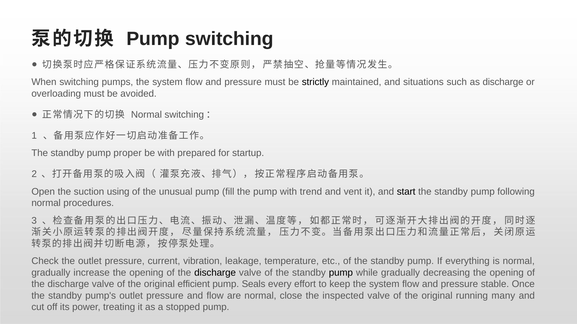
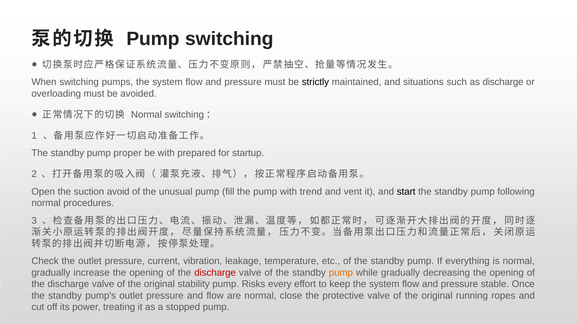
using: using -> avoid (118, 192)
discharge colour: black -> red (215, 273)
pump colour: black -> orange (341, 273)
efficient: efficient -> stability (194, 285)
Seals: Seals -> Risks (254, 285)
inspected: inspected -> protective (343, 296)
many: many -> ropes (503, 296)
